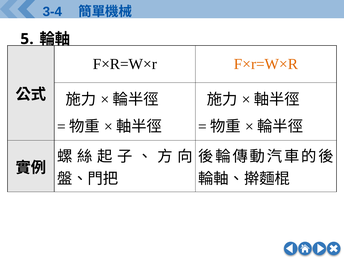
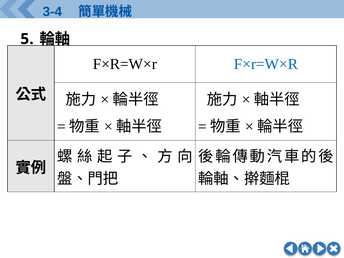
F×r=W×R colour: orange -> blue (266, 64)
